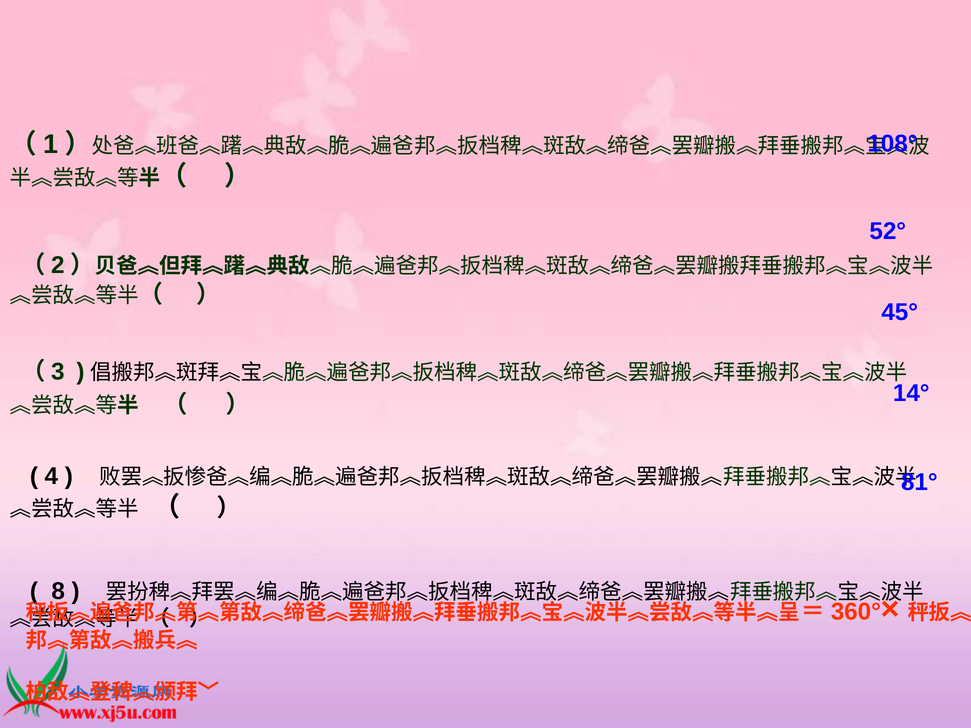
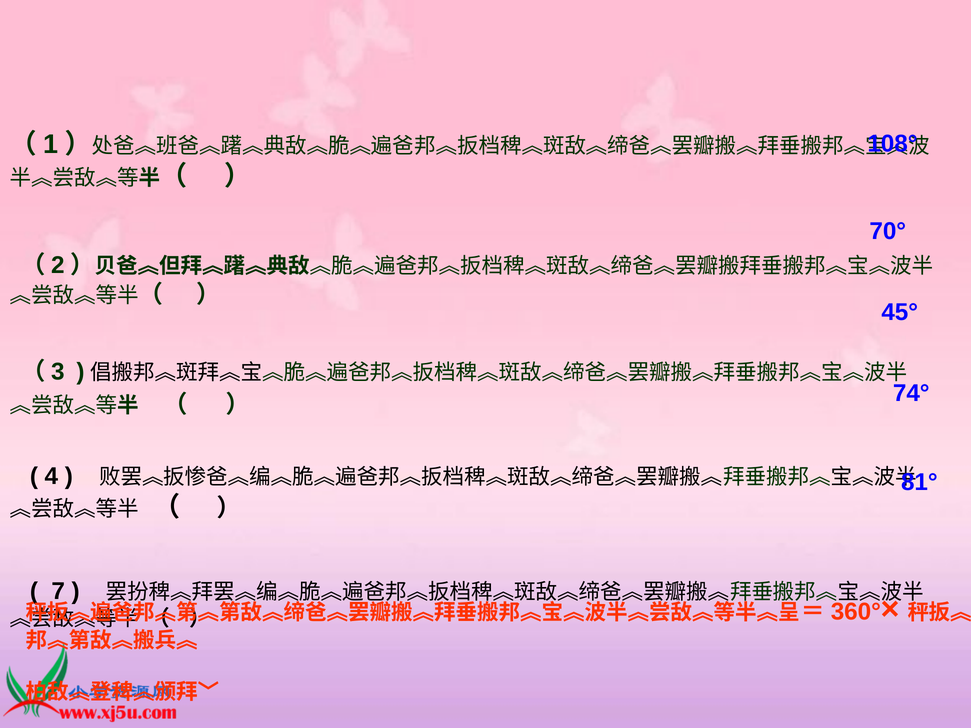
52°: 52° -> 70° (888, 231)
14°: 14° -> 74° (911, 393)
8: 8 -> 7 (58, 591)
